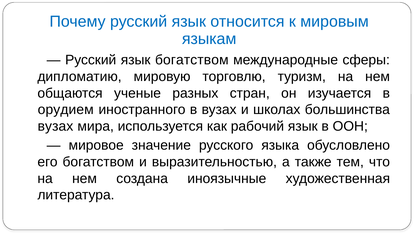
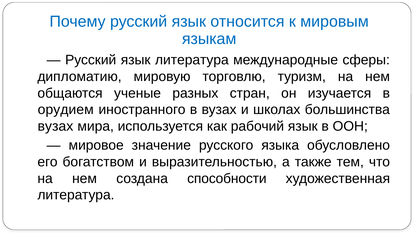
язык богатством: богатством -> литература (192, 60)
иноязычные: иноязычные -> способности (227, 178)
